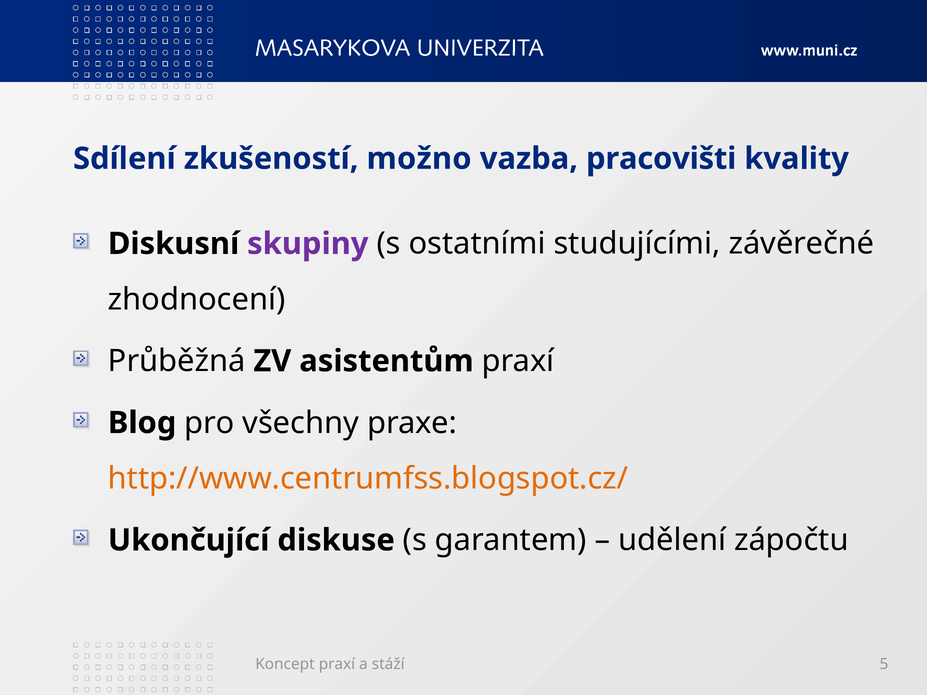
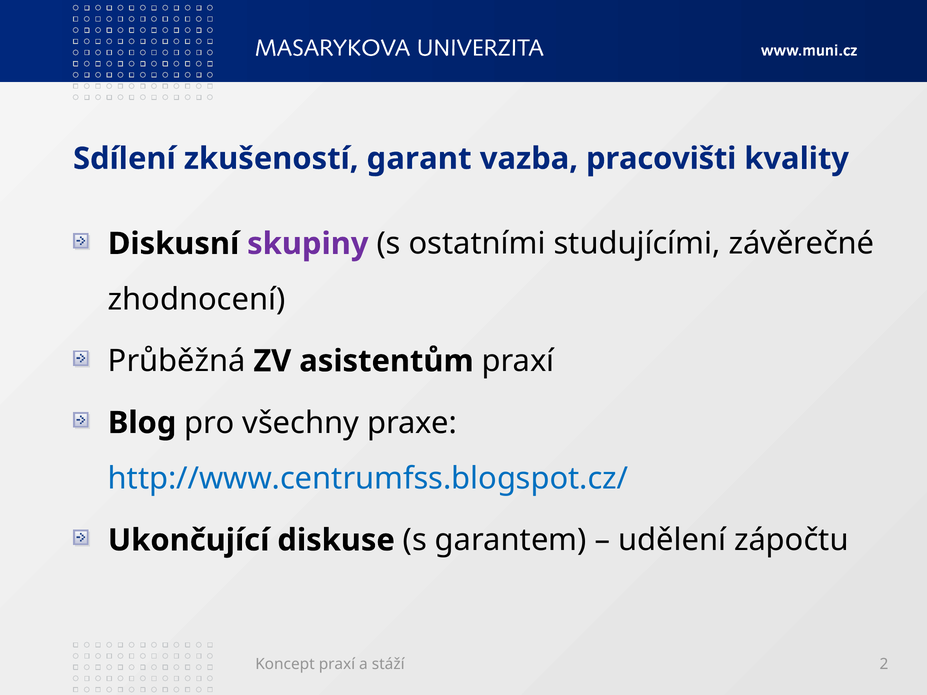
možno: možno -> garant (419, 159)
http://www.centrumfss.blogspot.cz/ colour: orange -> blue (368, 479)
5: 5 -> 2 (884, 664)
